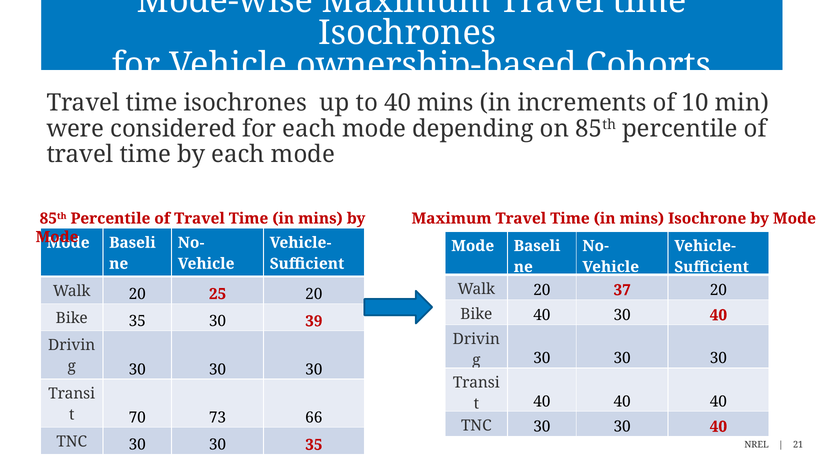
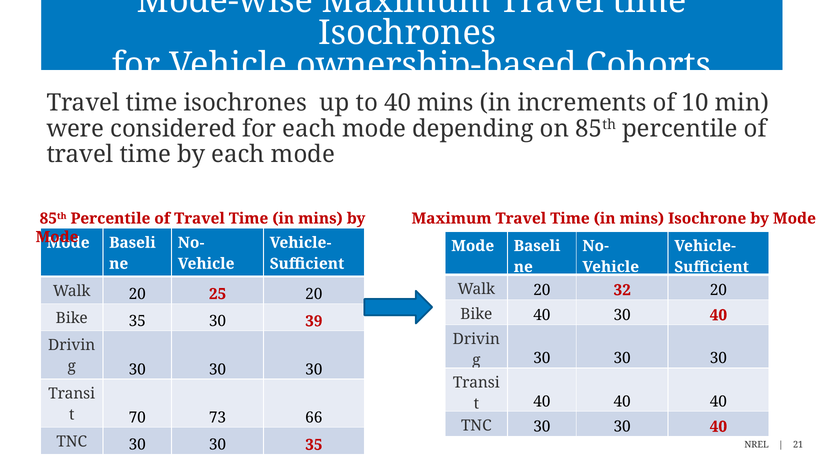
37: 37 -> 32 (622, 290)
